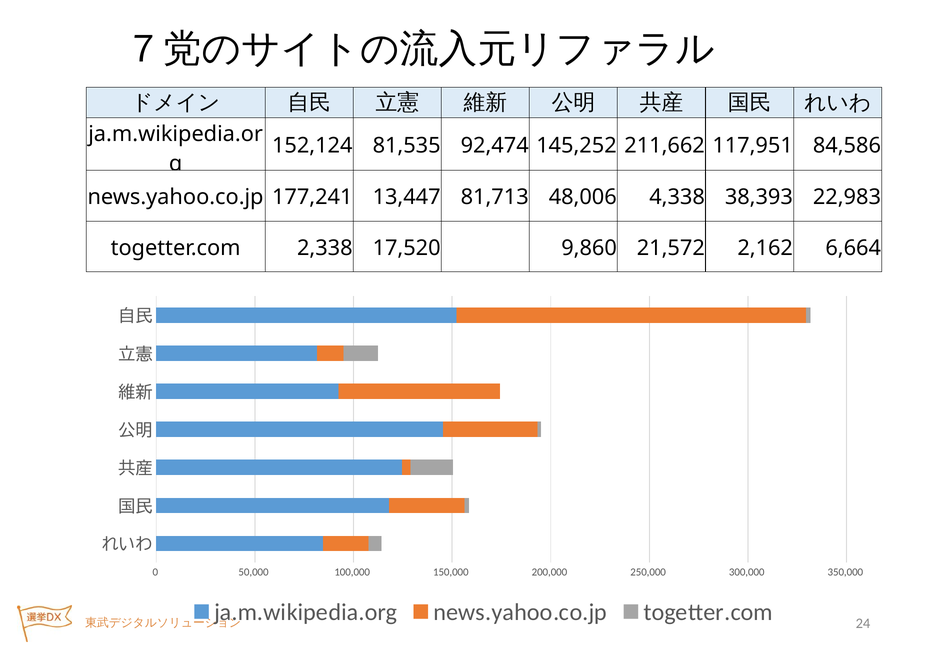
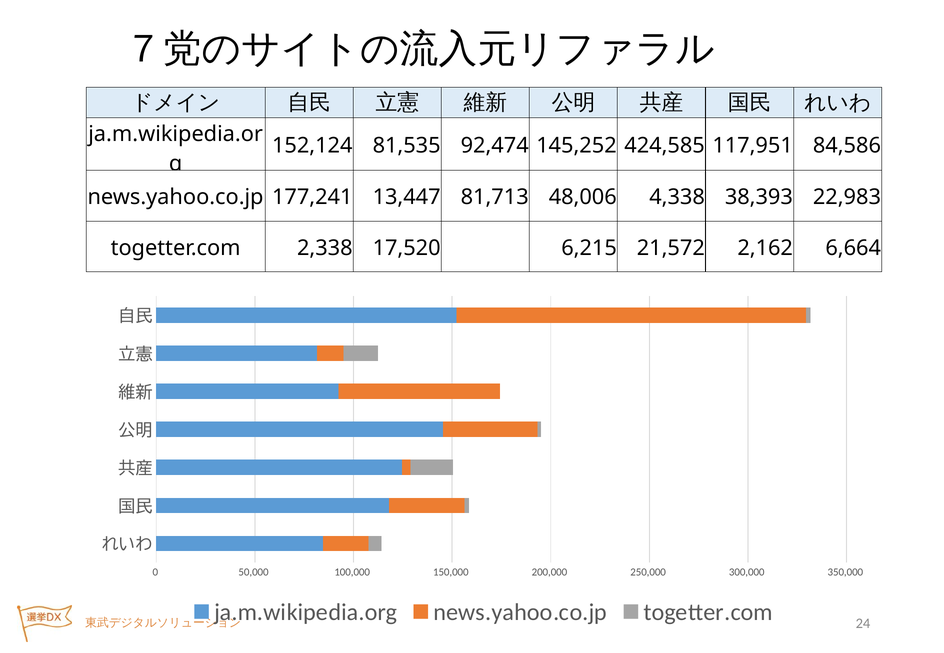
211,662: 211,662 -> 424,585 (665, 146)
9,860: 9,860 -> 6,215 (589, 248)
